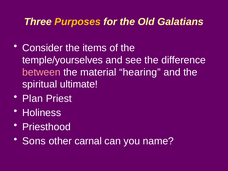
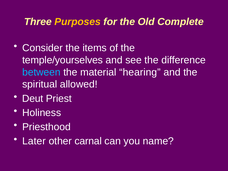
Galatians: Galatians -> Complete (181, 22)
between colour: pink -> light blue (41, 72)
ultimate: ultimate -> allowed (79, 84)
Plan: Plan -> Deut (33, 99)
Sons: Sons -> Later (34, 141)
